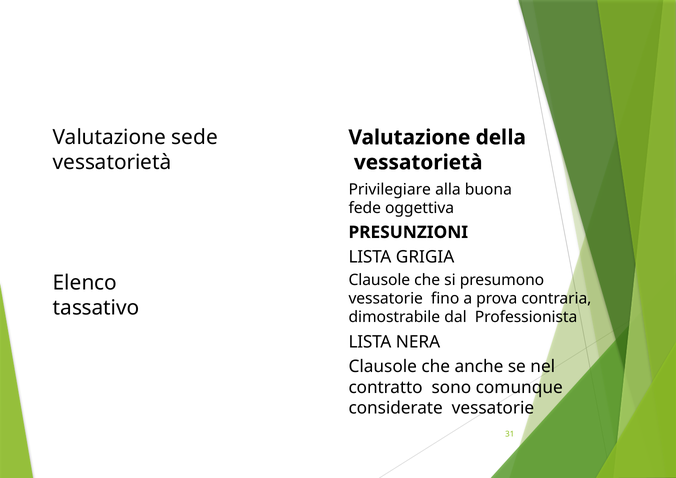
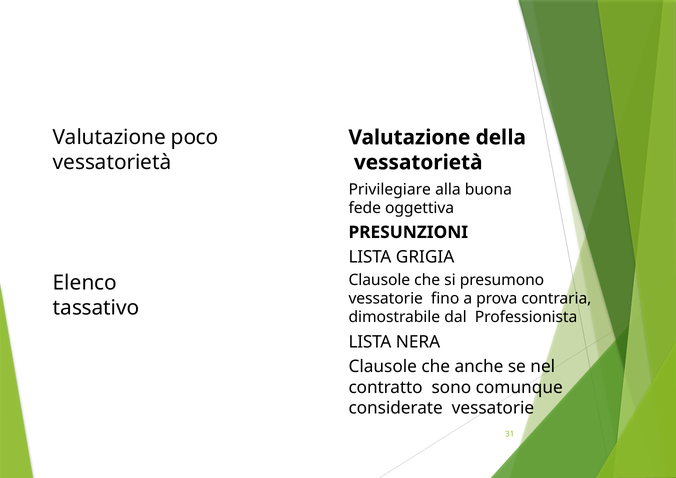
sede: sede -> poco (195, 137)
